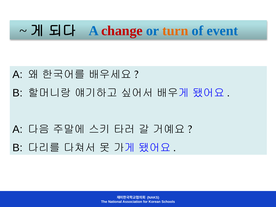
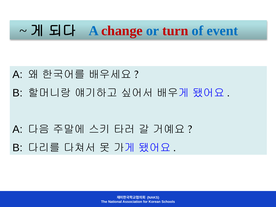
turn colour: orange -> red (175, 31)
